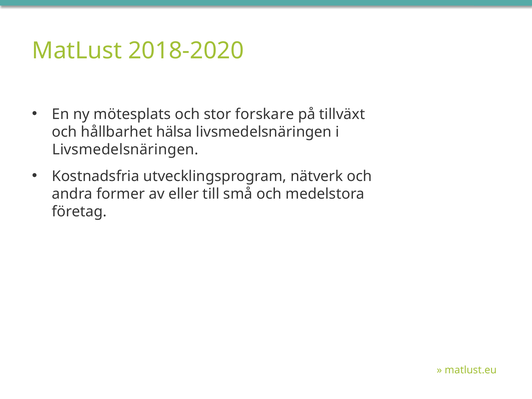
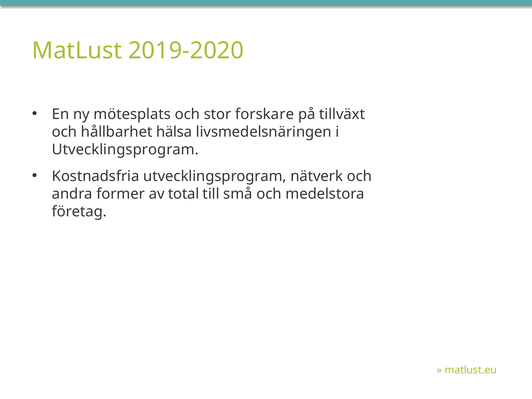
2018-2020: 2018-2020 -> 2019-2020 (186, 51)
Livsmedelsnäringen: Livsmedelsnäringen -> Utvecklingsprogram (125, 150)
eller: eller -> total (184, 194)
